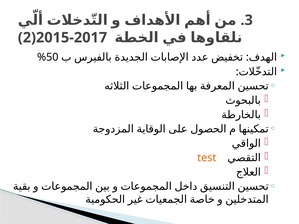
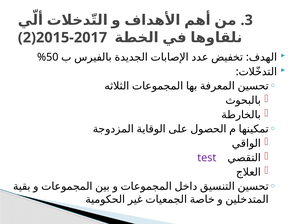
test colour: orange -> purple (207, 158)
